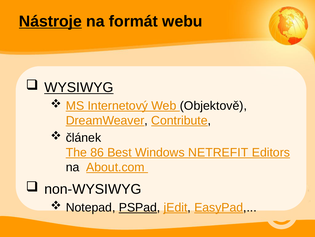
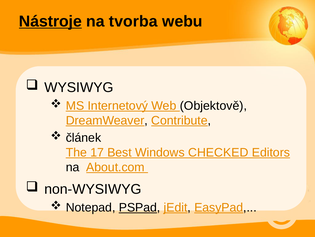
formát: formát -> tvorba (133, 21)
WYSIWYG underline: present -> none (79, 87)
86: 86 -> 17 (97, 152)
NETREFIT: NETREFIT -> CHECKED (218, 152)
